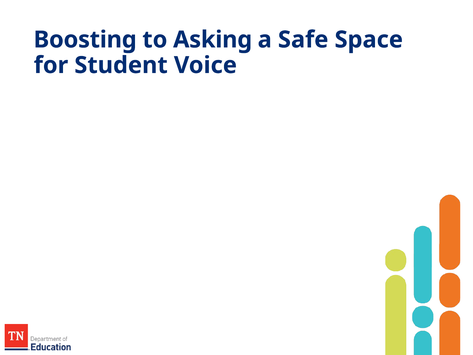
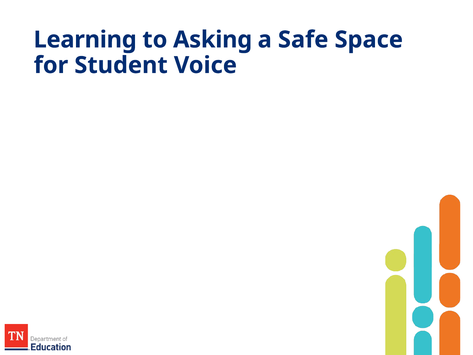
Boosting: Boosting -> Learning (85, 40)
